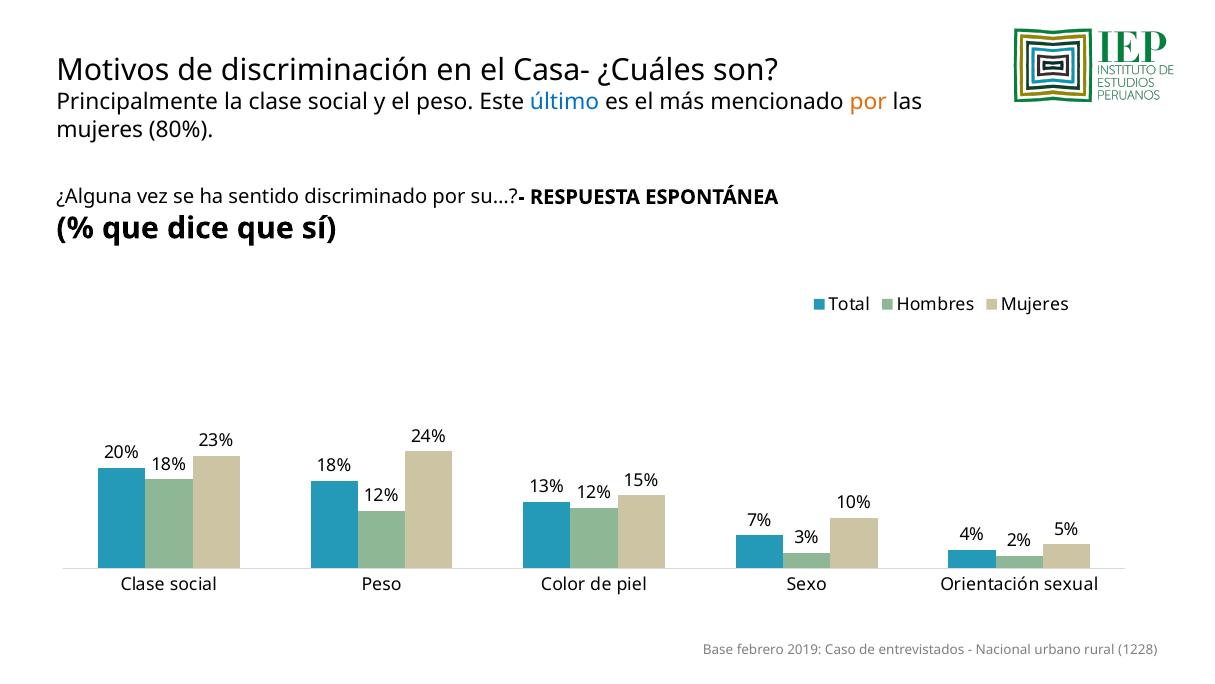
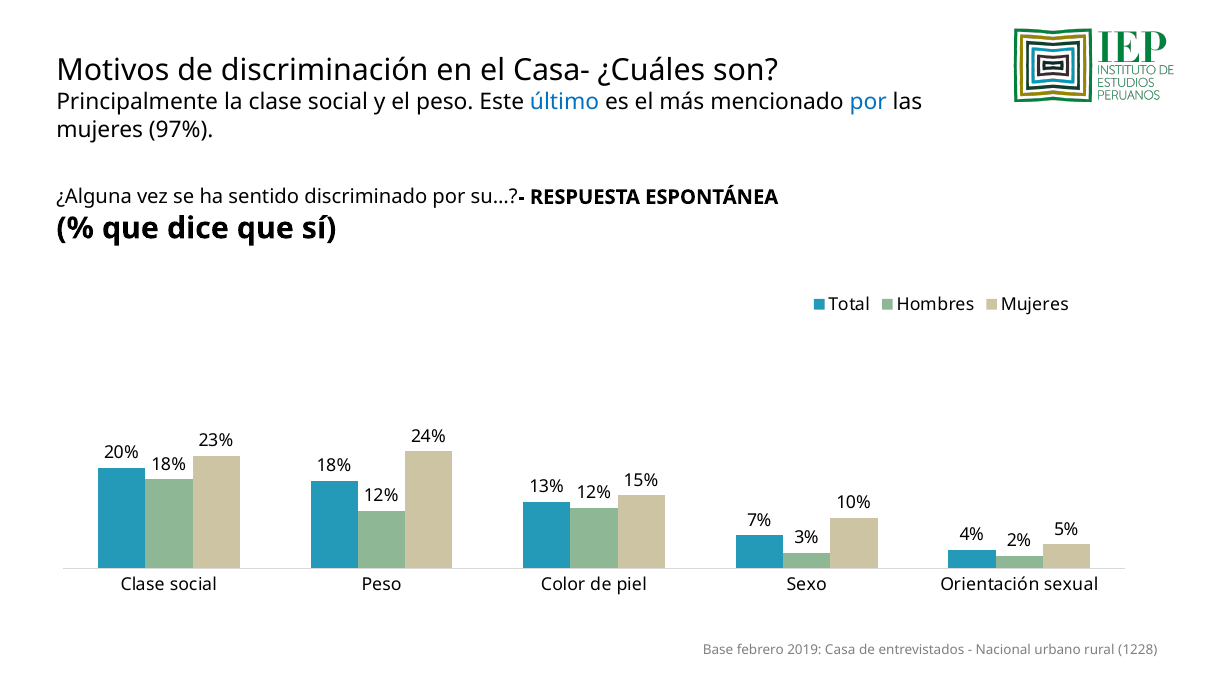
por colour: orange -> blue (868, 102)
80%: 80% -> 97% (181, 129)
Caso: Caso -> Casa (840, 650)
